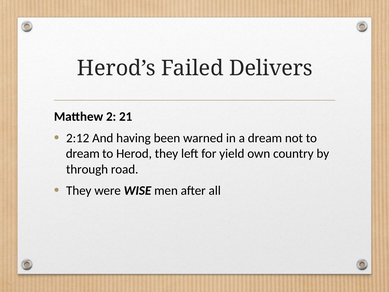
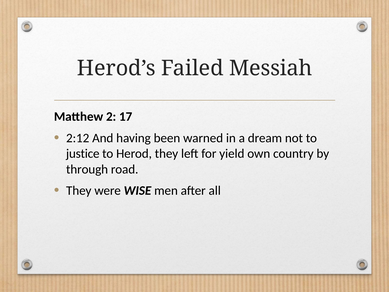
Delivers: Delivers -> Messiah (271, 68)
21: 21 -> 17 (126, 117)
dream: dream -> justice (83, 154)
